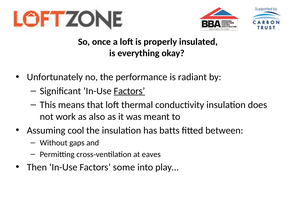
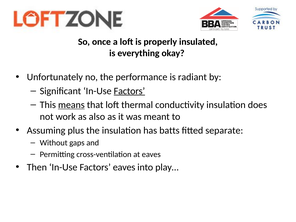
means underline: none -> present (71, 105)
cool: cool -> plus (76, 130)
between: between -> separate (224, 130)
Factors some: some -> eaves (124, 167)
